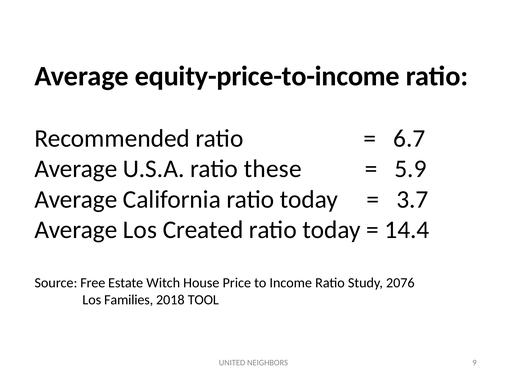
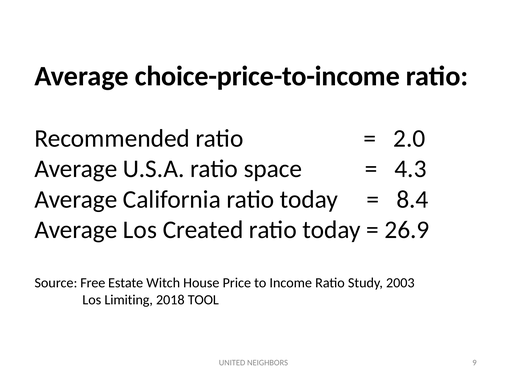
equity-price-to-income: equity-price-to-income -> choice-price-to-income (267, 76)
6.7: 6.7 -> 2.0 (409, 139)
these: these -> space (273, 169)
5.9: 5.9 -> 4.3 (411, 169)
3.7: 3.7 -> 8.4 (412, 199)
14.4: 14.4 -> 26.9 (407, 230)
2076: 2076 -> 2003 (400, 283)
Families: Families -> Limiting (129, 300)
